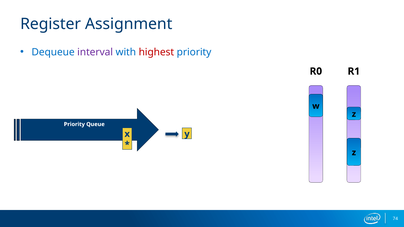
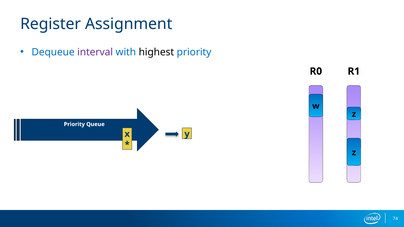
highest colour: red -> black (156, 52)
